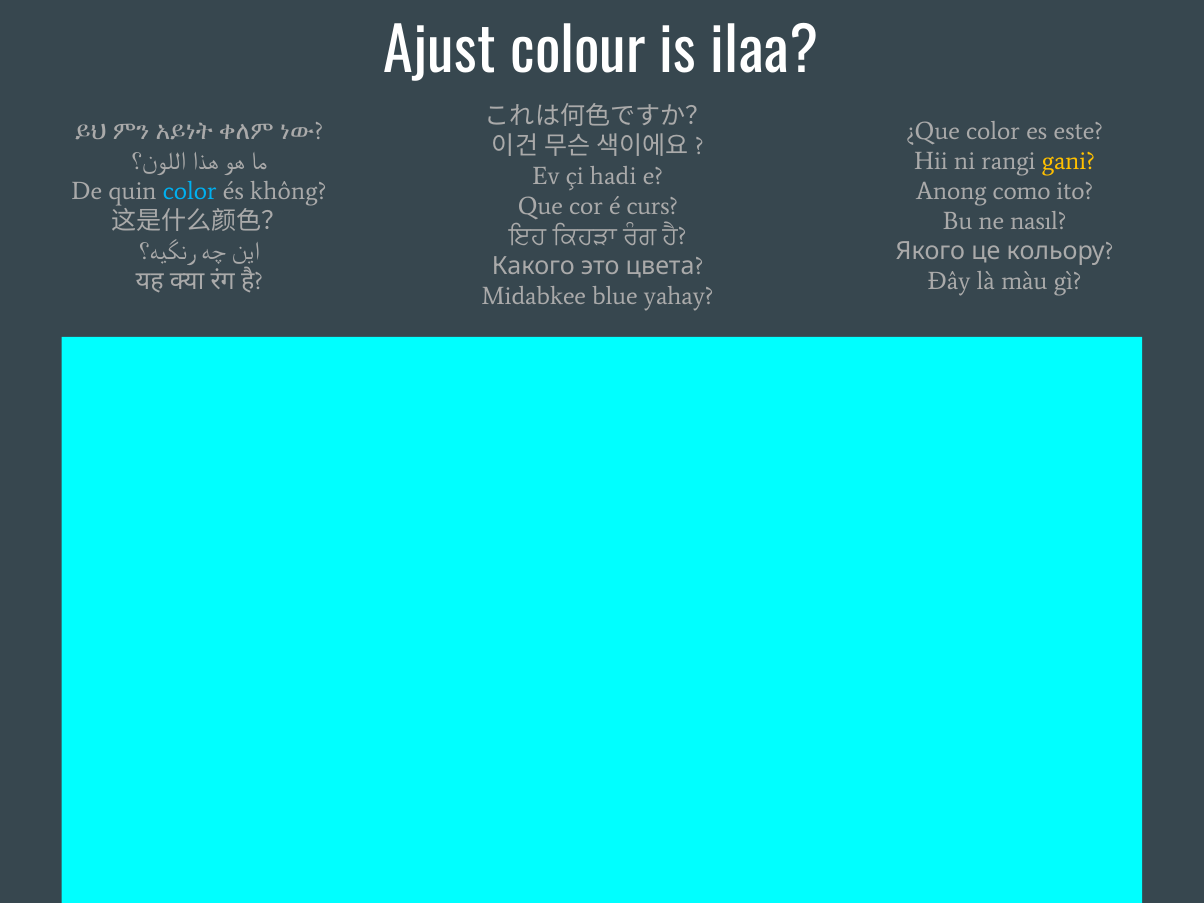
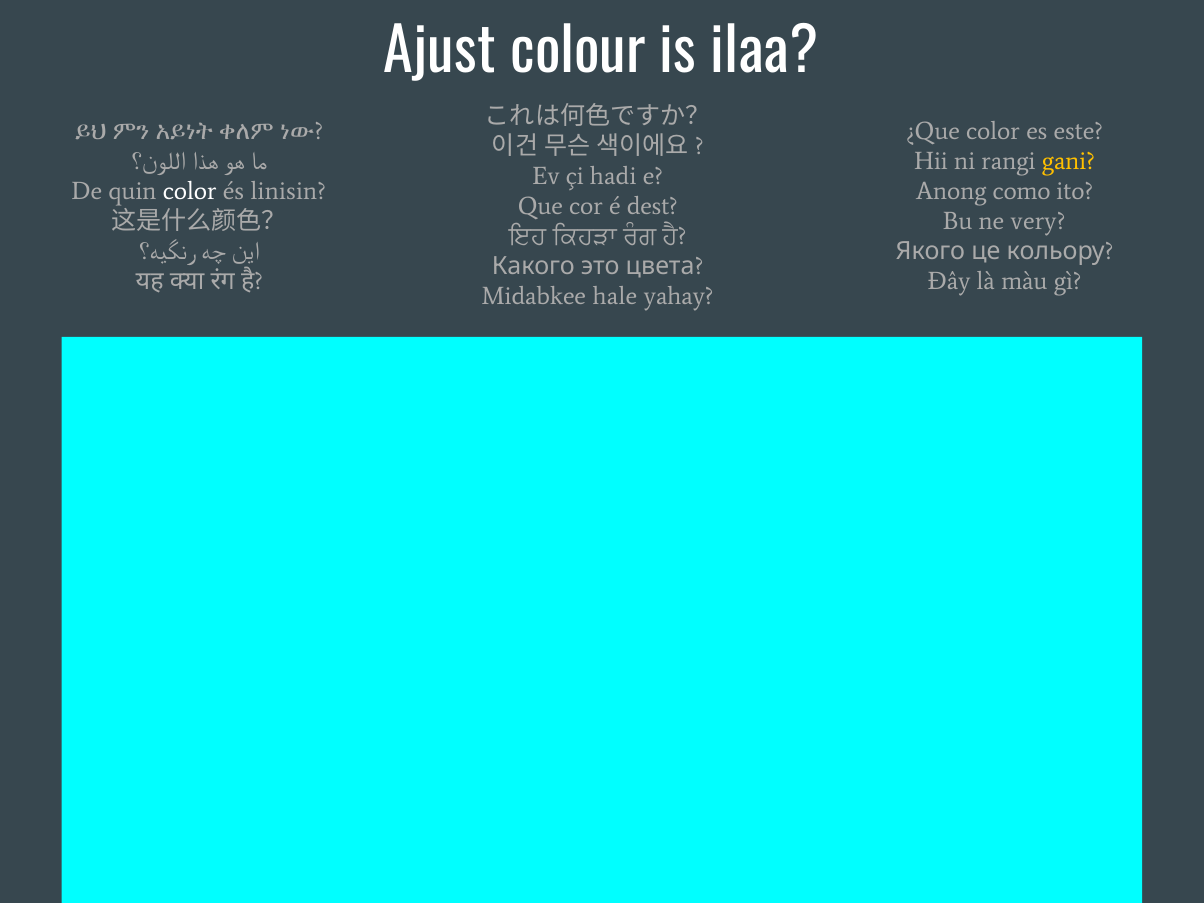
color colour: light blue -> white (190, 191)
không: không -> linisin (288, 191)
curs: curs -> dest (652, 206)
nasıl: nasıl -> very (1038, 221)
blue: blue -> hale (615, 297)
